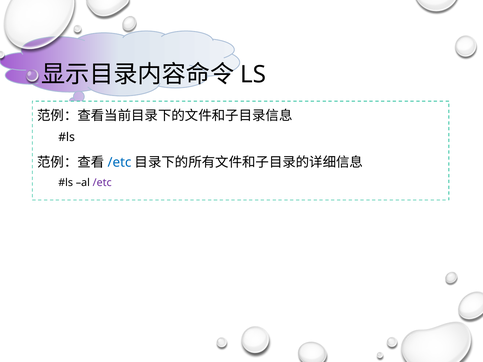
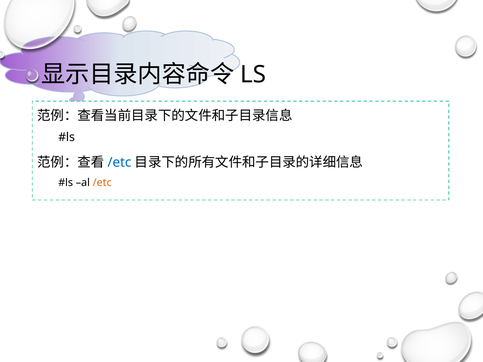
/etc colour: purple -> orange (102, 183)
